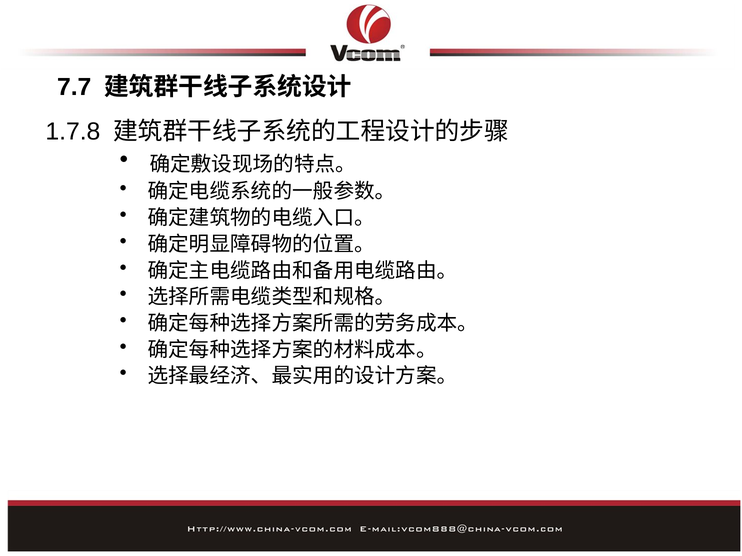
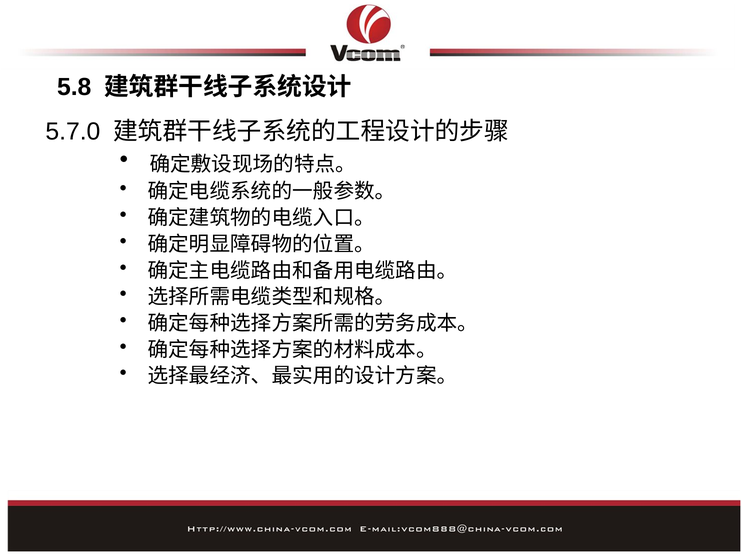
7.7: 7.7 -> 5.8 (74, 87)
1.7.8: 1.7.8 -> 5.7.0 (73, 132)
